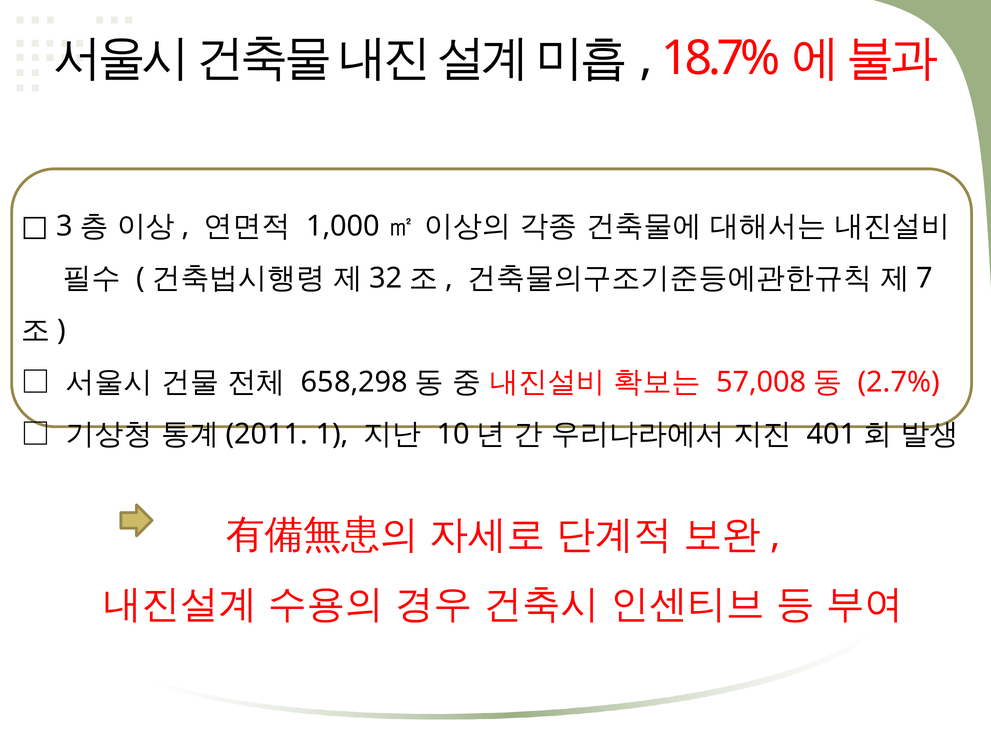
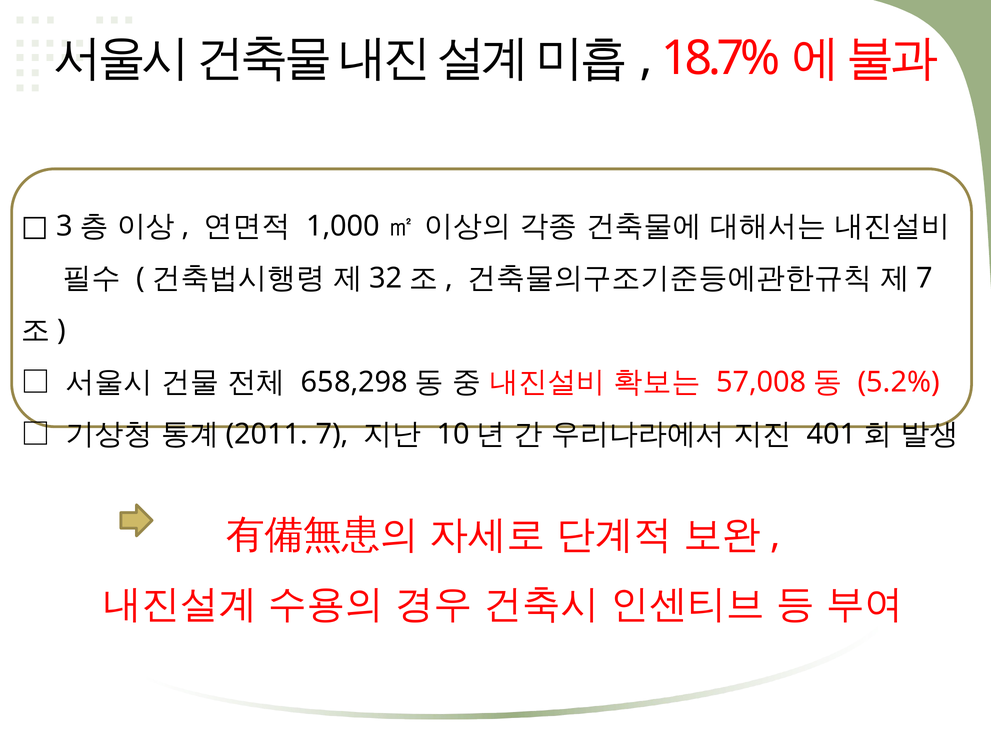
2.7%: 2.7% -> 5.2% (899, 382)
1: 1 -> 7 (332, 434)
